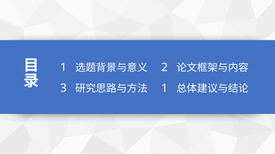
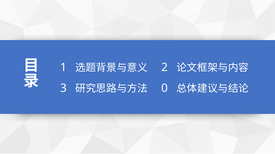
1: 1 -> 0 (165, 89)
